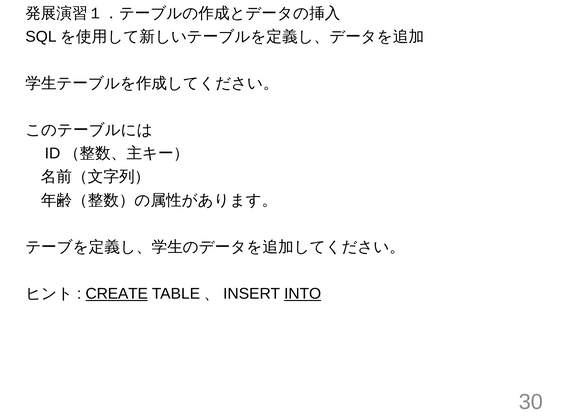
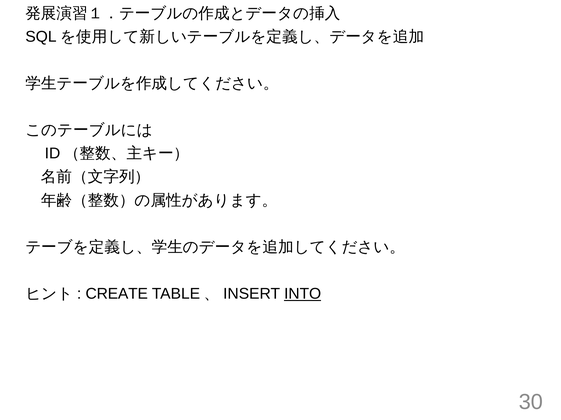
CREATE underline: present -> none (117, 294)
